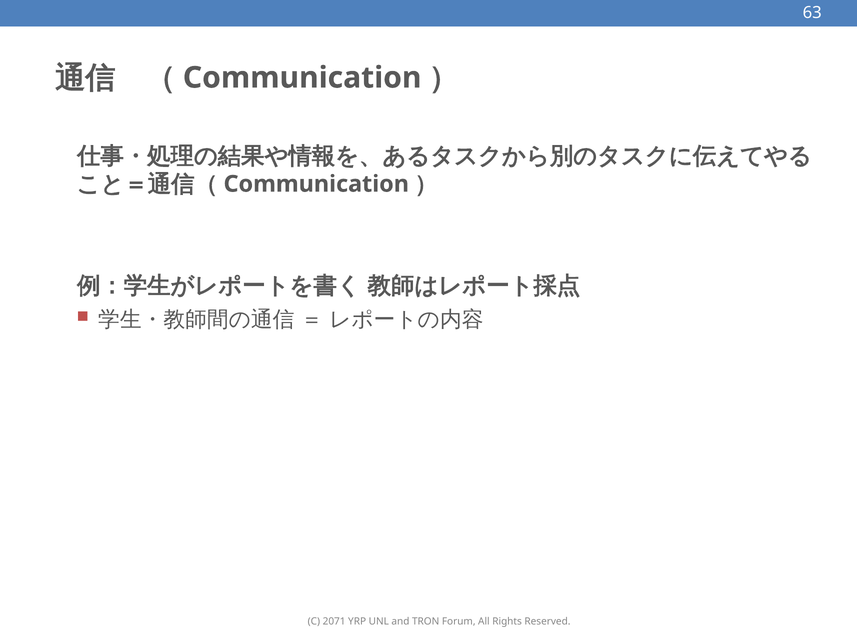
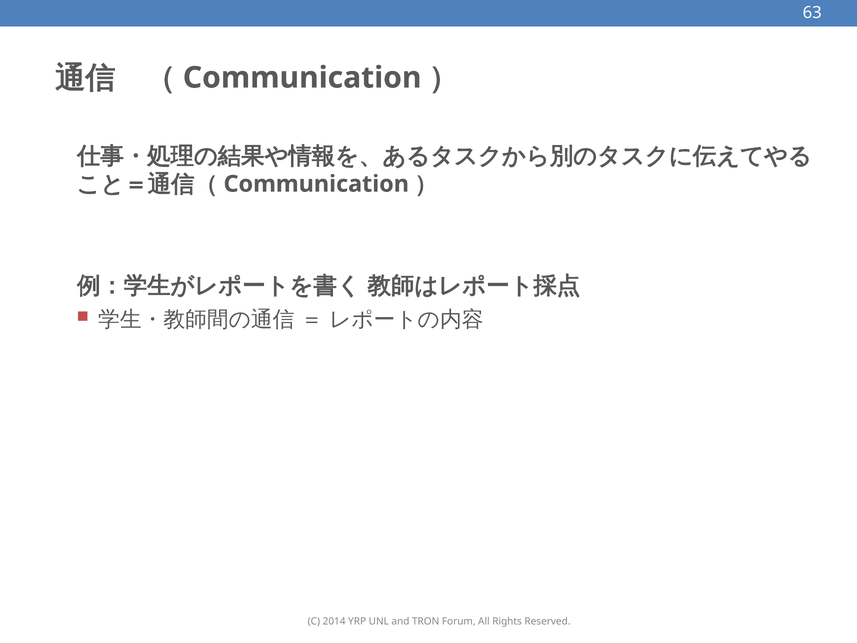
2071: 2071 -> 2014 (334, 621)
